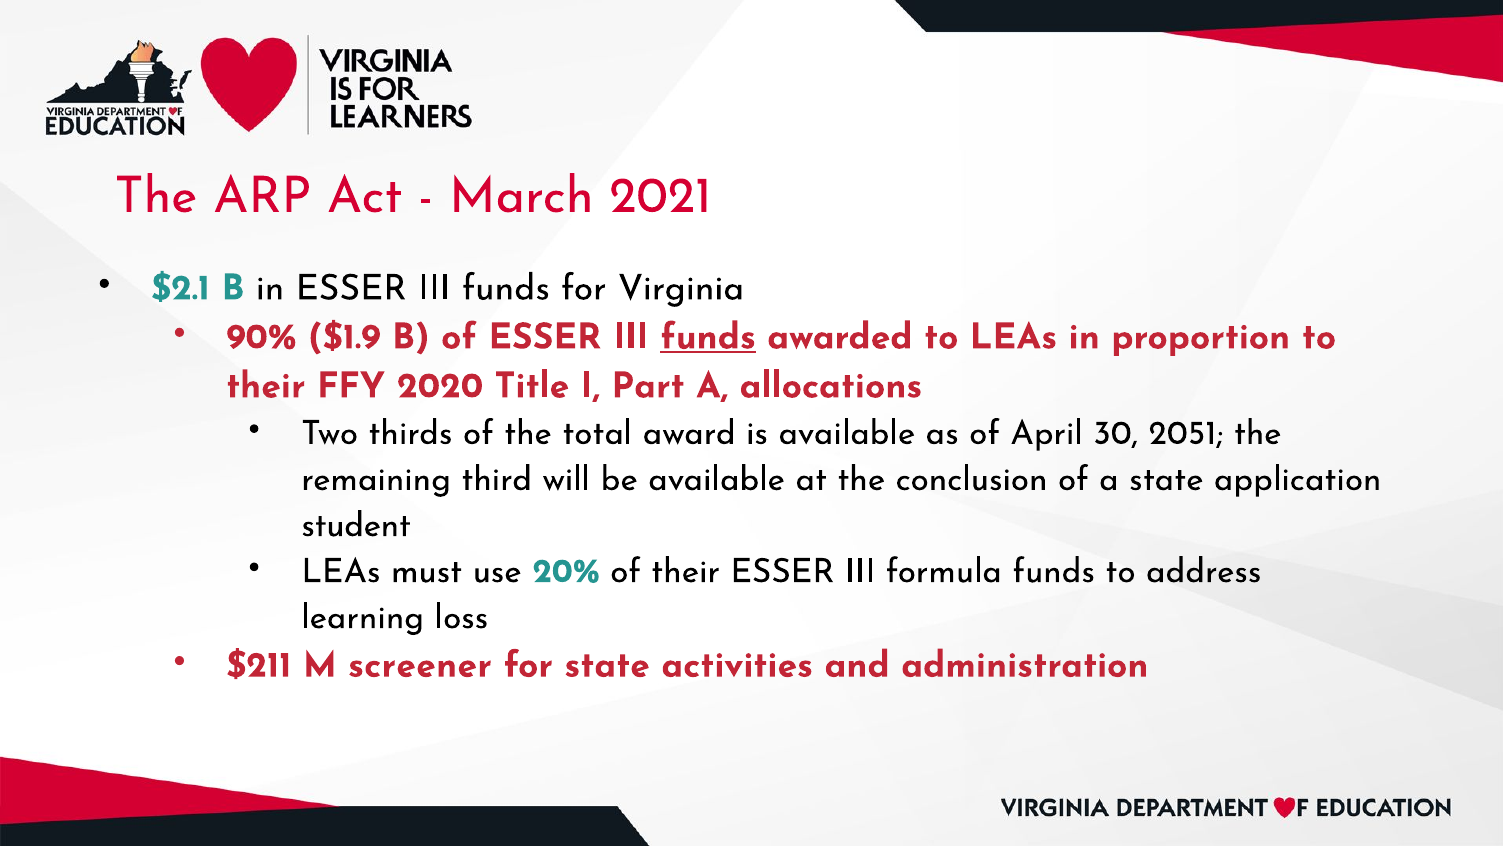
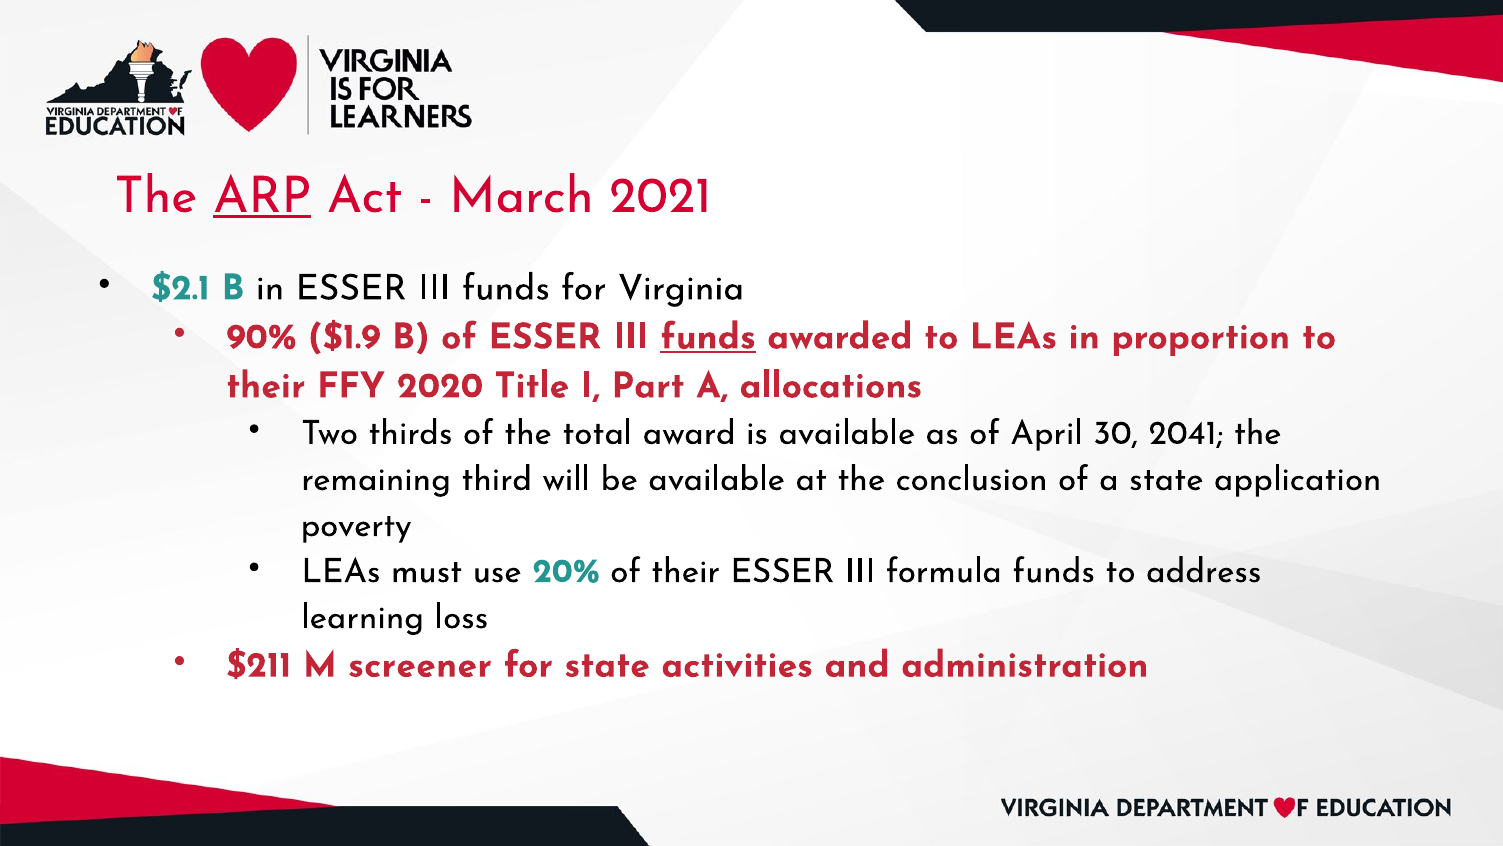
ARP underline: none -> present (262, 195)
2051: 2051 -> 2041 (1186, 433)
student: student -> poverty (356, 525)
